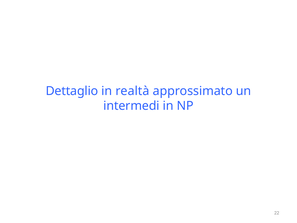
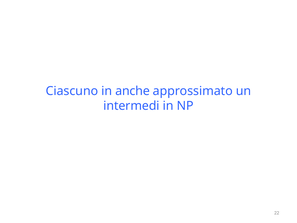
Dettaglio: Dettaglio -> Ciascuno (72, 91)
realtà: realtà -> anche (133, 91)
